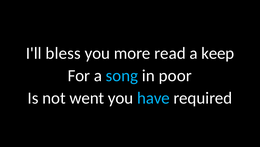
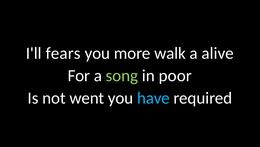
bless: bless -> fears (63, 53)
read: read -> walk (170, 53)
keep: keep -> alive (218, 53)
song colour: light blue -> light green (122, 75)
